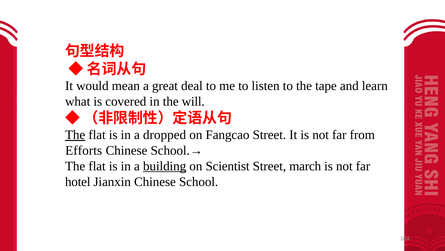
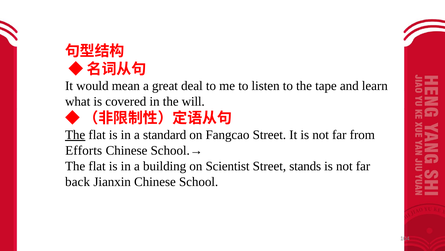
dropped: dropped -> standard (165, 134)
building underline: present -> none (165, 166)
march: march -> stands (305, 166)
hotel: hotel -> back (78, 181)
